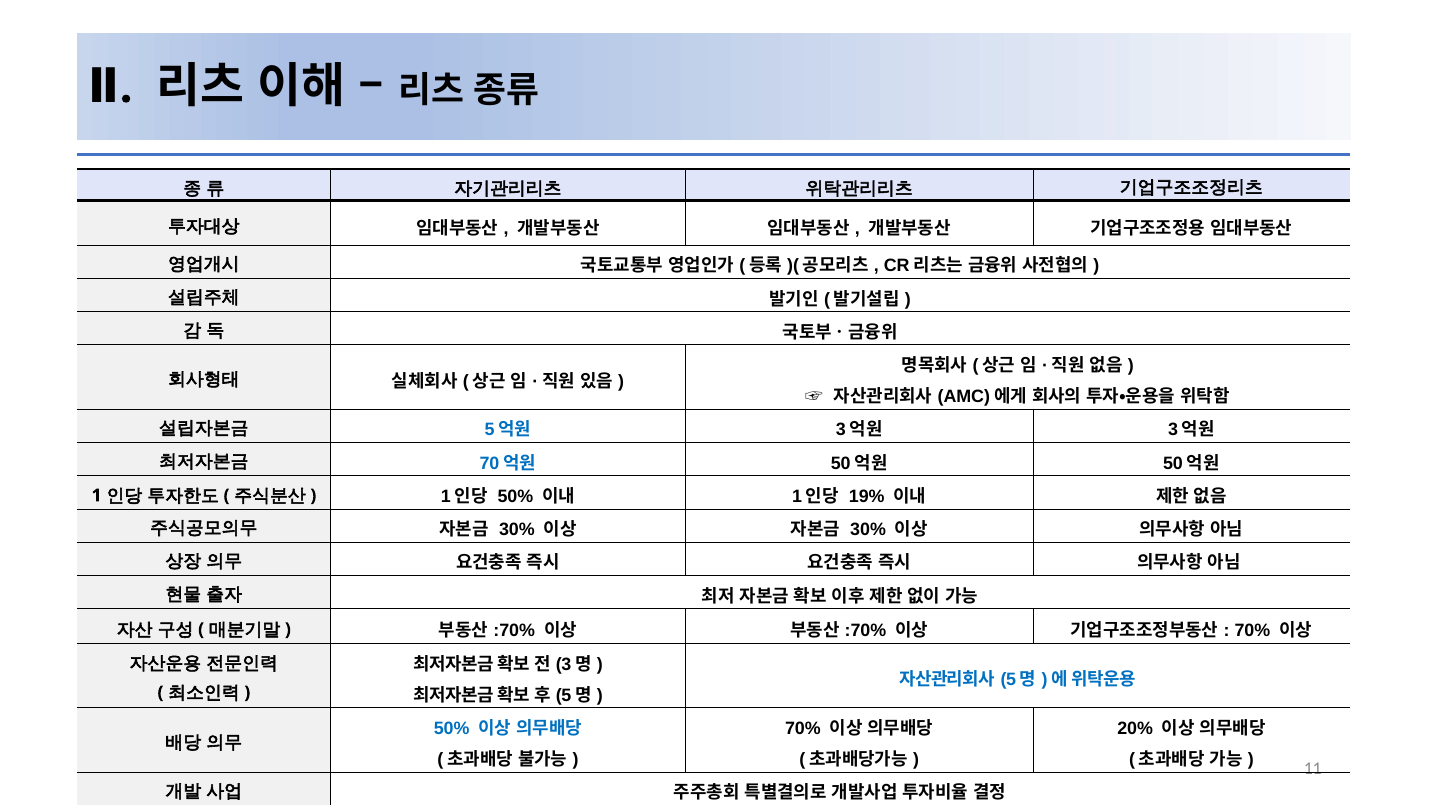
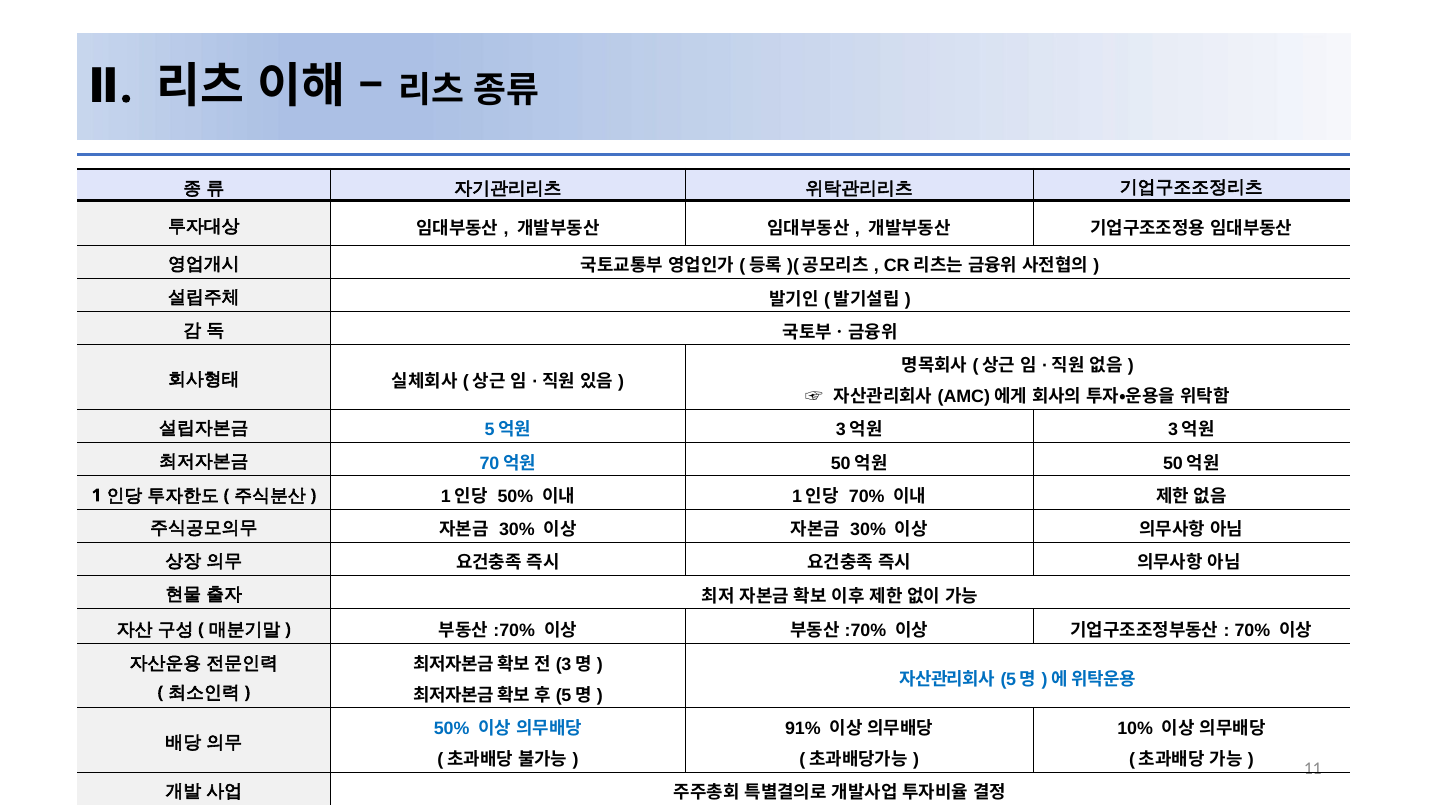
19%: 19% -> 70% (867, 496)
70%: 70% -> 91% (803, 729)
20%: 20% -> 10% (1135, 729)
